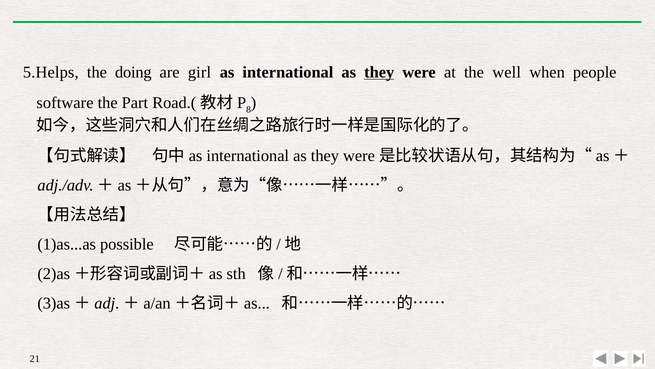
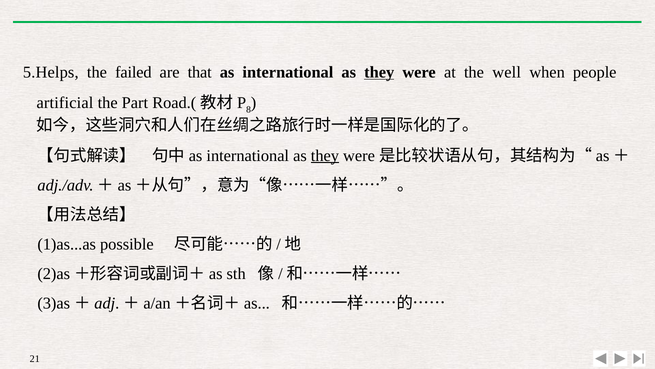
doing: doing -> failed (133, 72)
girl: girl -> that (200, 72)
software: software -> artificial (65, 103)
they underline: none -> present (325, 155)
